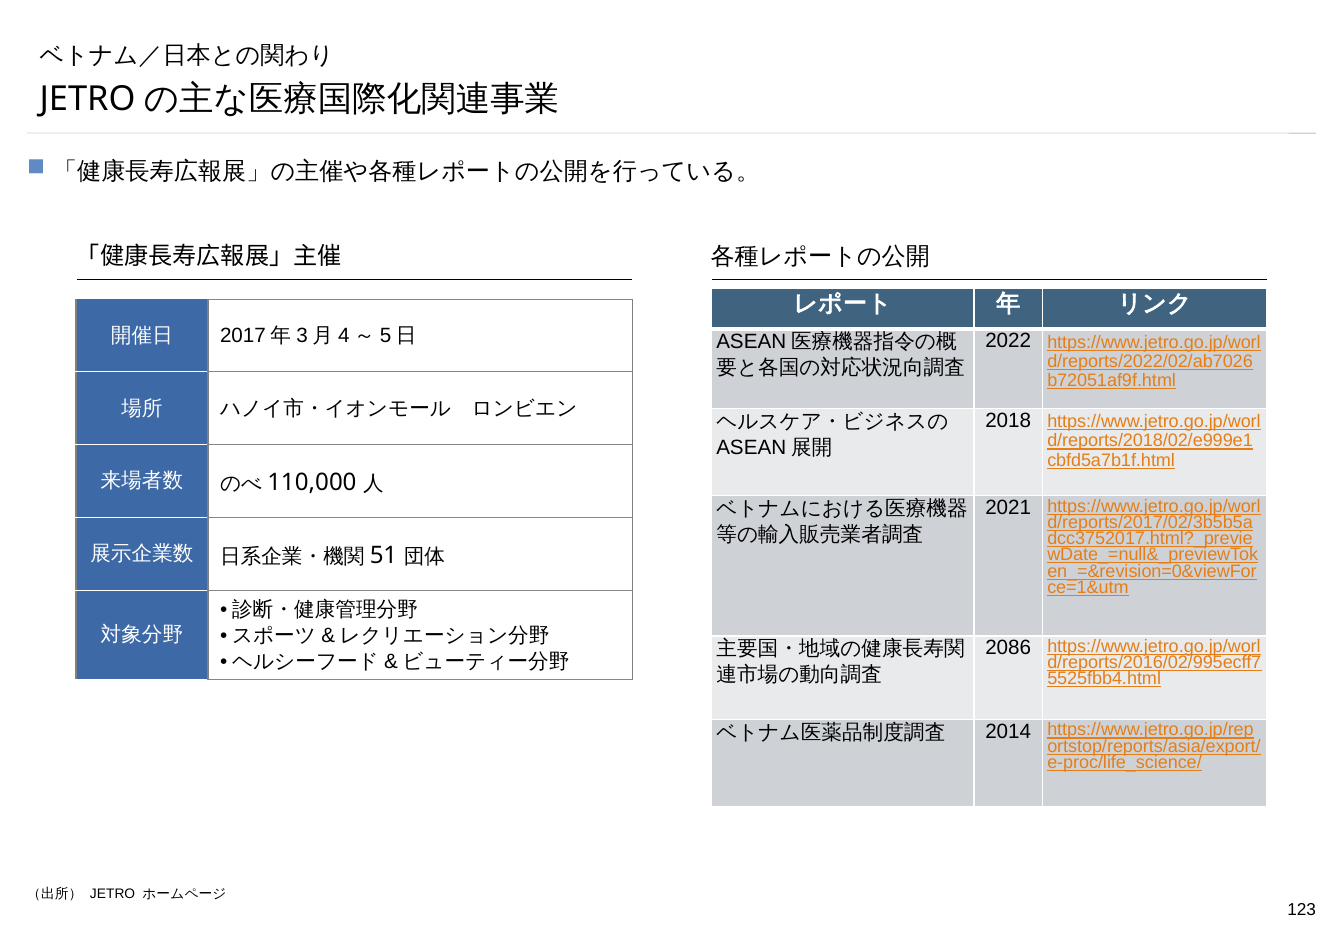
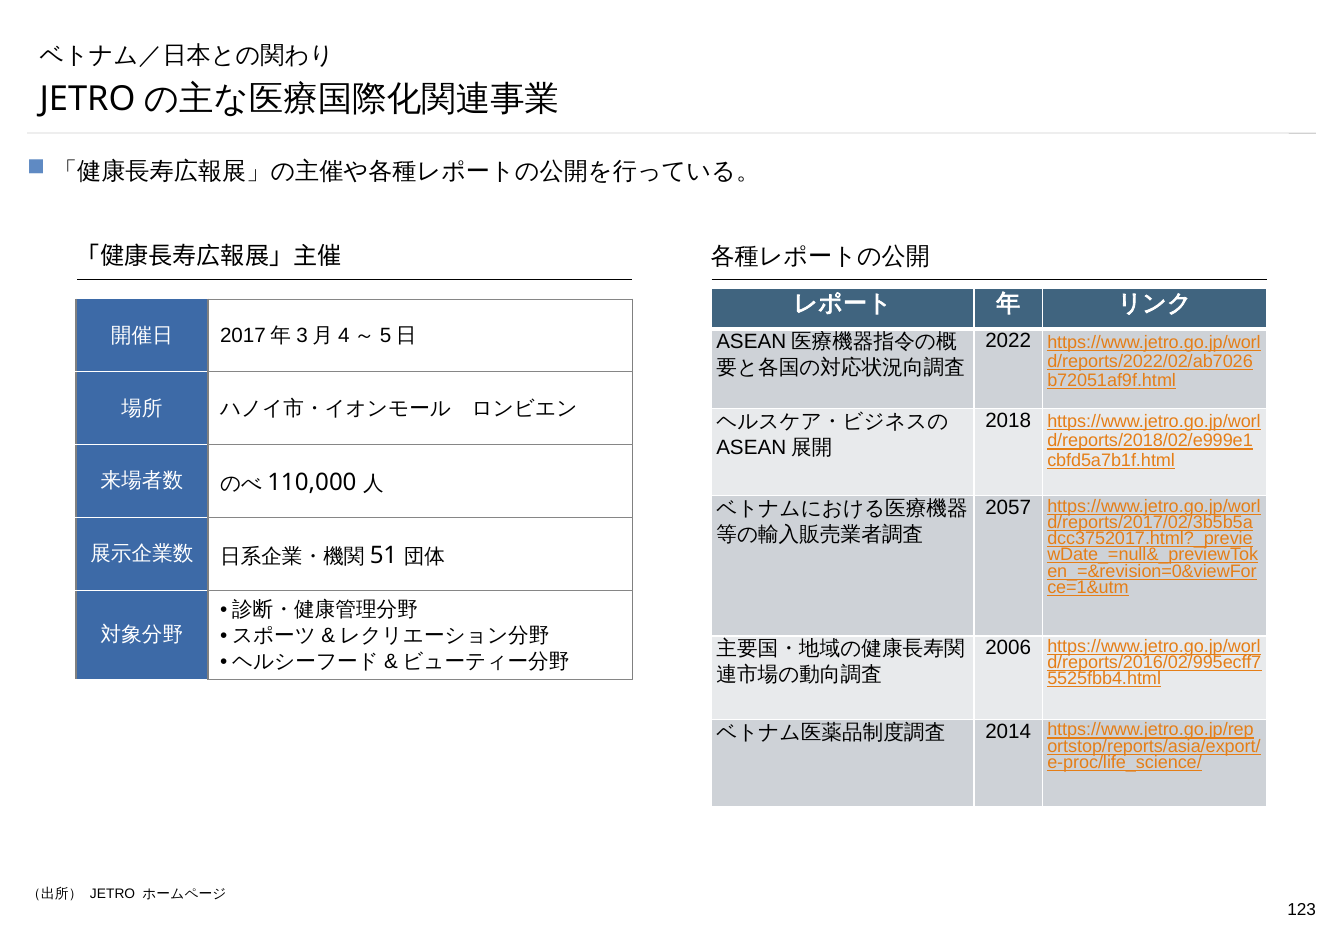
2021: 2021 -> 2057 (1008, 508)
2086: 2086 -> 2006 (1008, 648)
